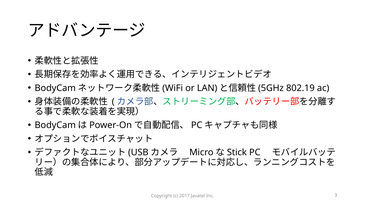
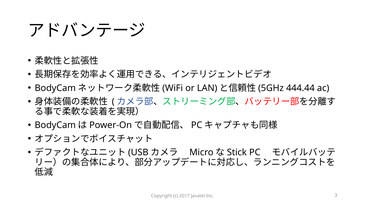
802.19: 802.19 -> 444.44 (300, 88)
